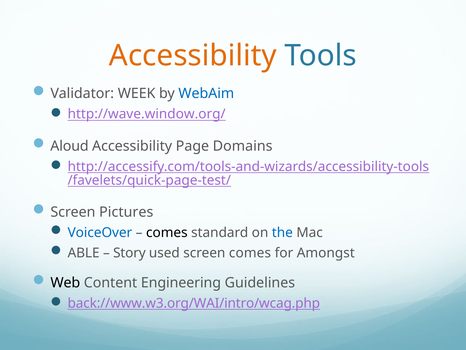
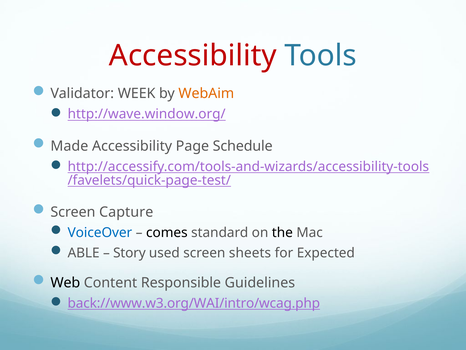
Accessibility colour: orange -> red (193, 55)
WebAim colour: blue -> orange (206, 93)
Aloud: Aloud -> Made (69, 146)
Domains: Domains -> Schedule (243, 146)
Pictures: Pictures -> Capture (126, 212)
the colour: blue -> black (282, 232)
screen comes: comes -> sheets (250, 253)
Amongst: Amongst -> Expected (326, 253)
Engineering: Engineering -> Responsible (181, 282)
